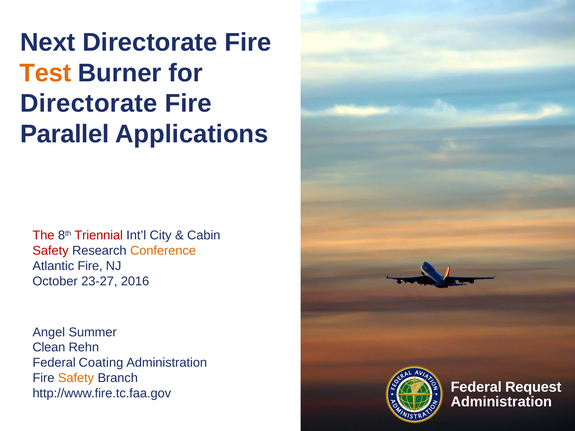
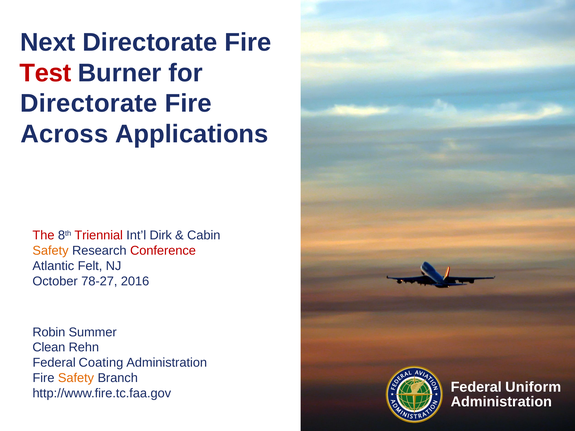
Test colour: orange -> red (46, 73)
Parallel: Parallel -> Across (64, 134)
City: City -> Dirk (161, 235)
Safety colour: red -> orange (51, 251)
Conference colour: orange -> red (163, 251)
Atlantic Fire: Fire -> Felt (90, 266)
23-27: 23-27 -> 78-27 (99, 281)
Angel: Angel -> Robin (49, 332)
Request: Request -> Uniform (533, 387)
